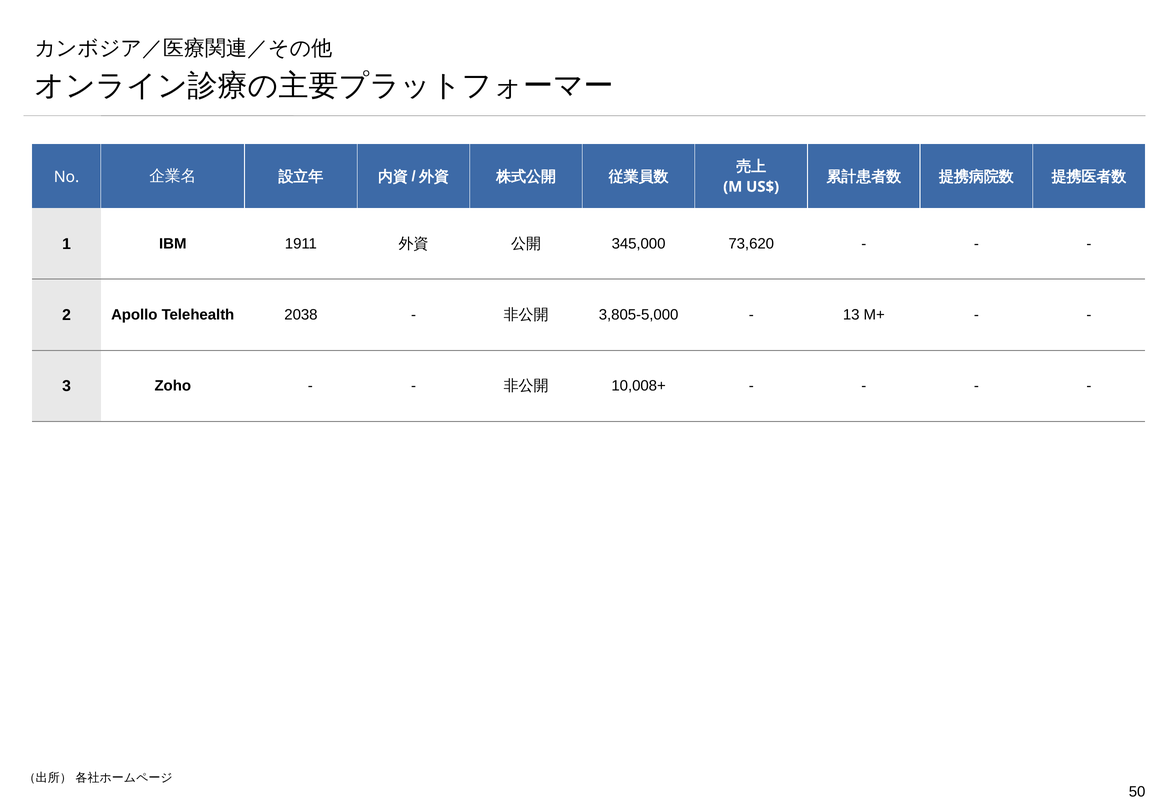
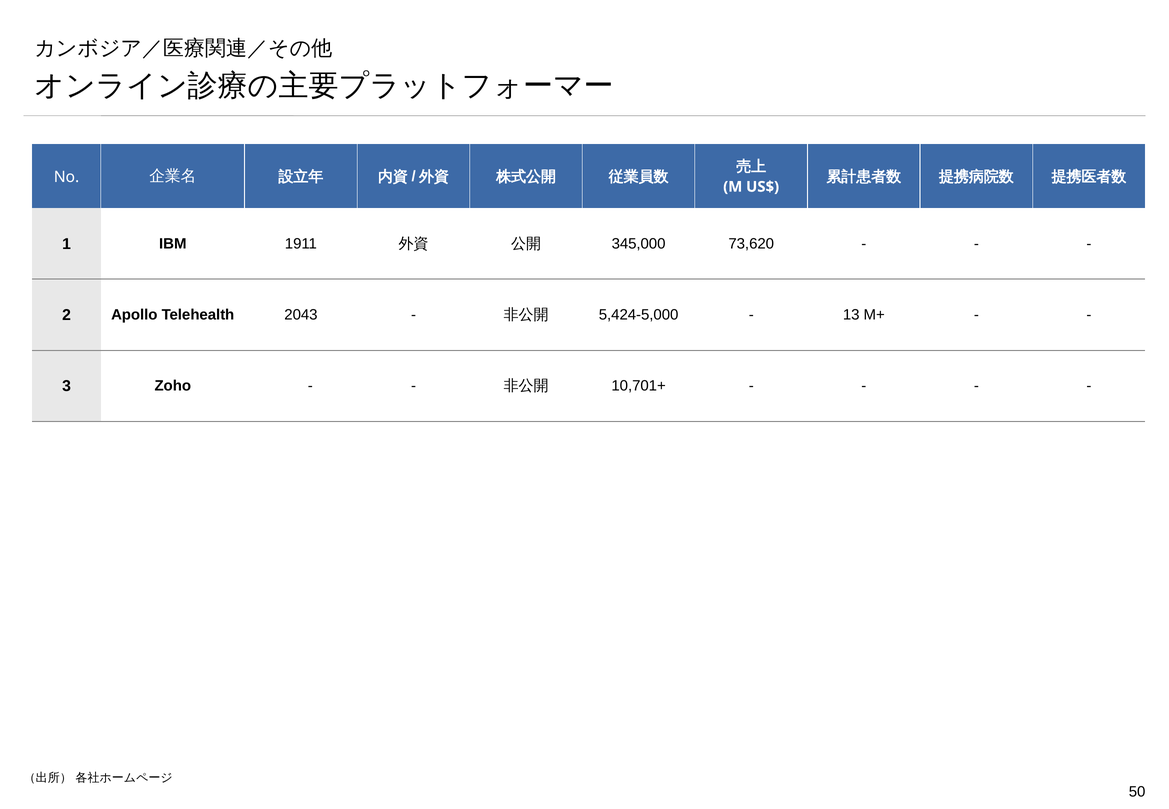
2038: 2038 -> 2043 (301, 315)
3,805-5,000: 3,805-5,000 -> 5,424-5,000 (639, 315)
10,008+: 10,008+ -> 10,701+ (639, 386)
